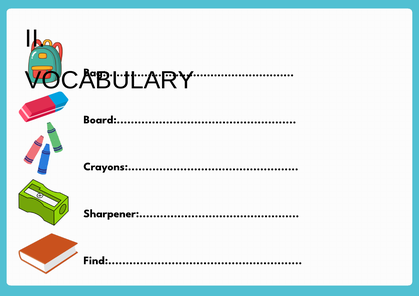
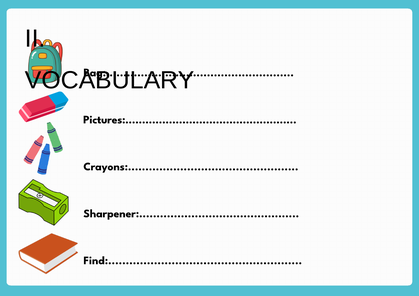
Board: Board -> Pictures (190, 120)
